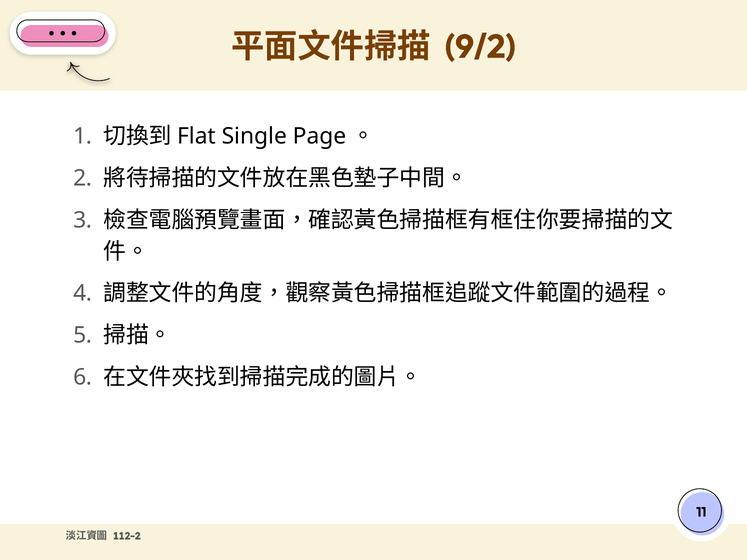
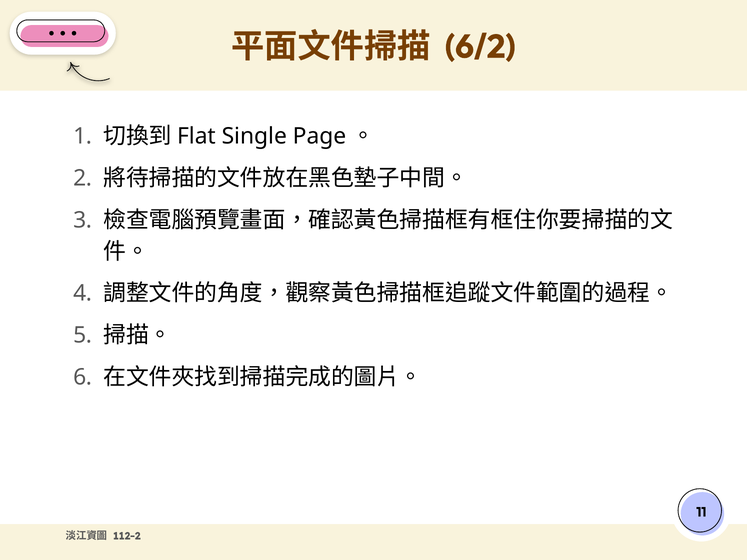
9/2: 9/2 -> 6/2 (480, 47)
